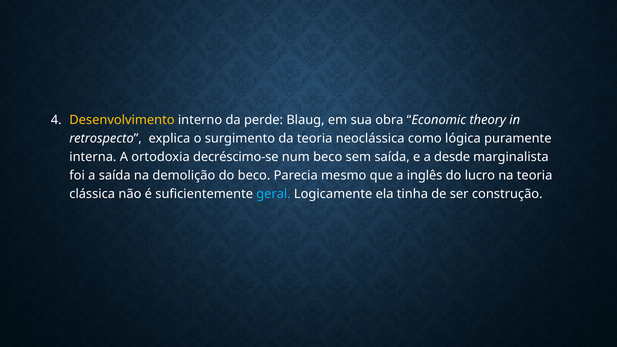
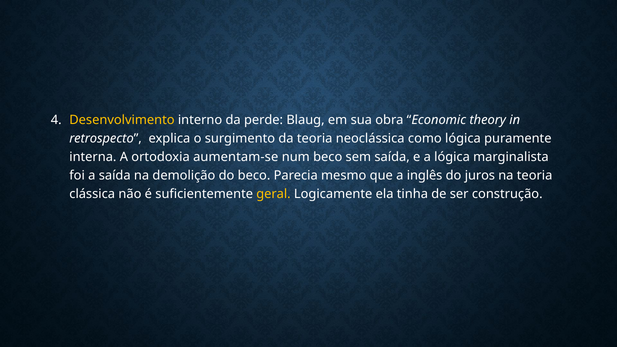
decréscimo-se: decréscimo-se -> aumentam-se (236, 157)
a desde: desde -> lógica (452, 157)
lucro: lucro -> juros (480, 176)
geral colour: light blue -> yellow (273, 194)
